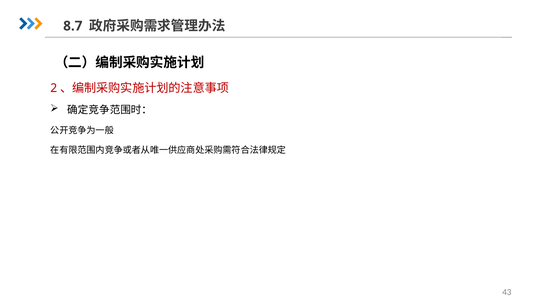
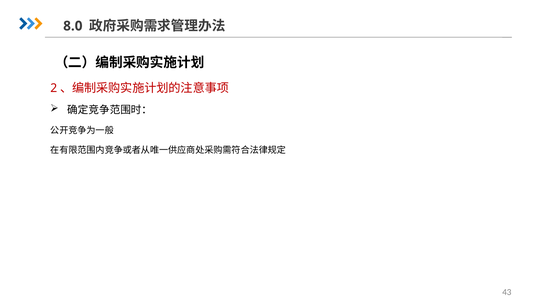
8.7: 8.7 -> 8.0 (73, 26)
